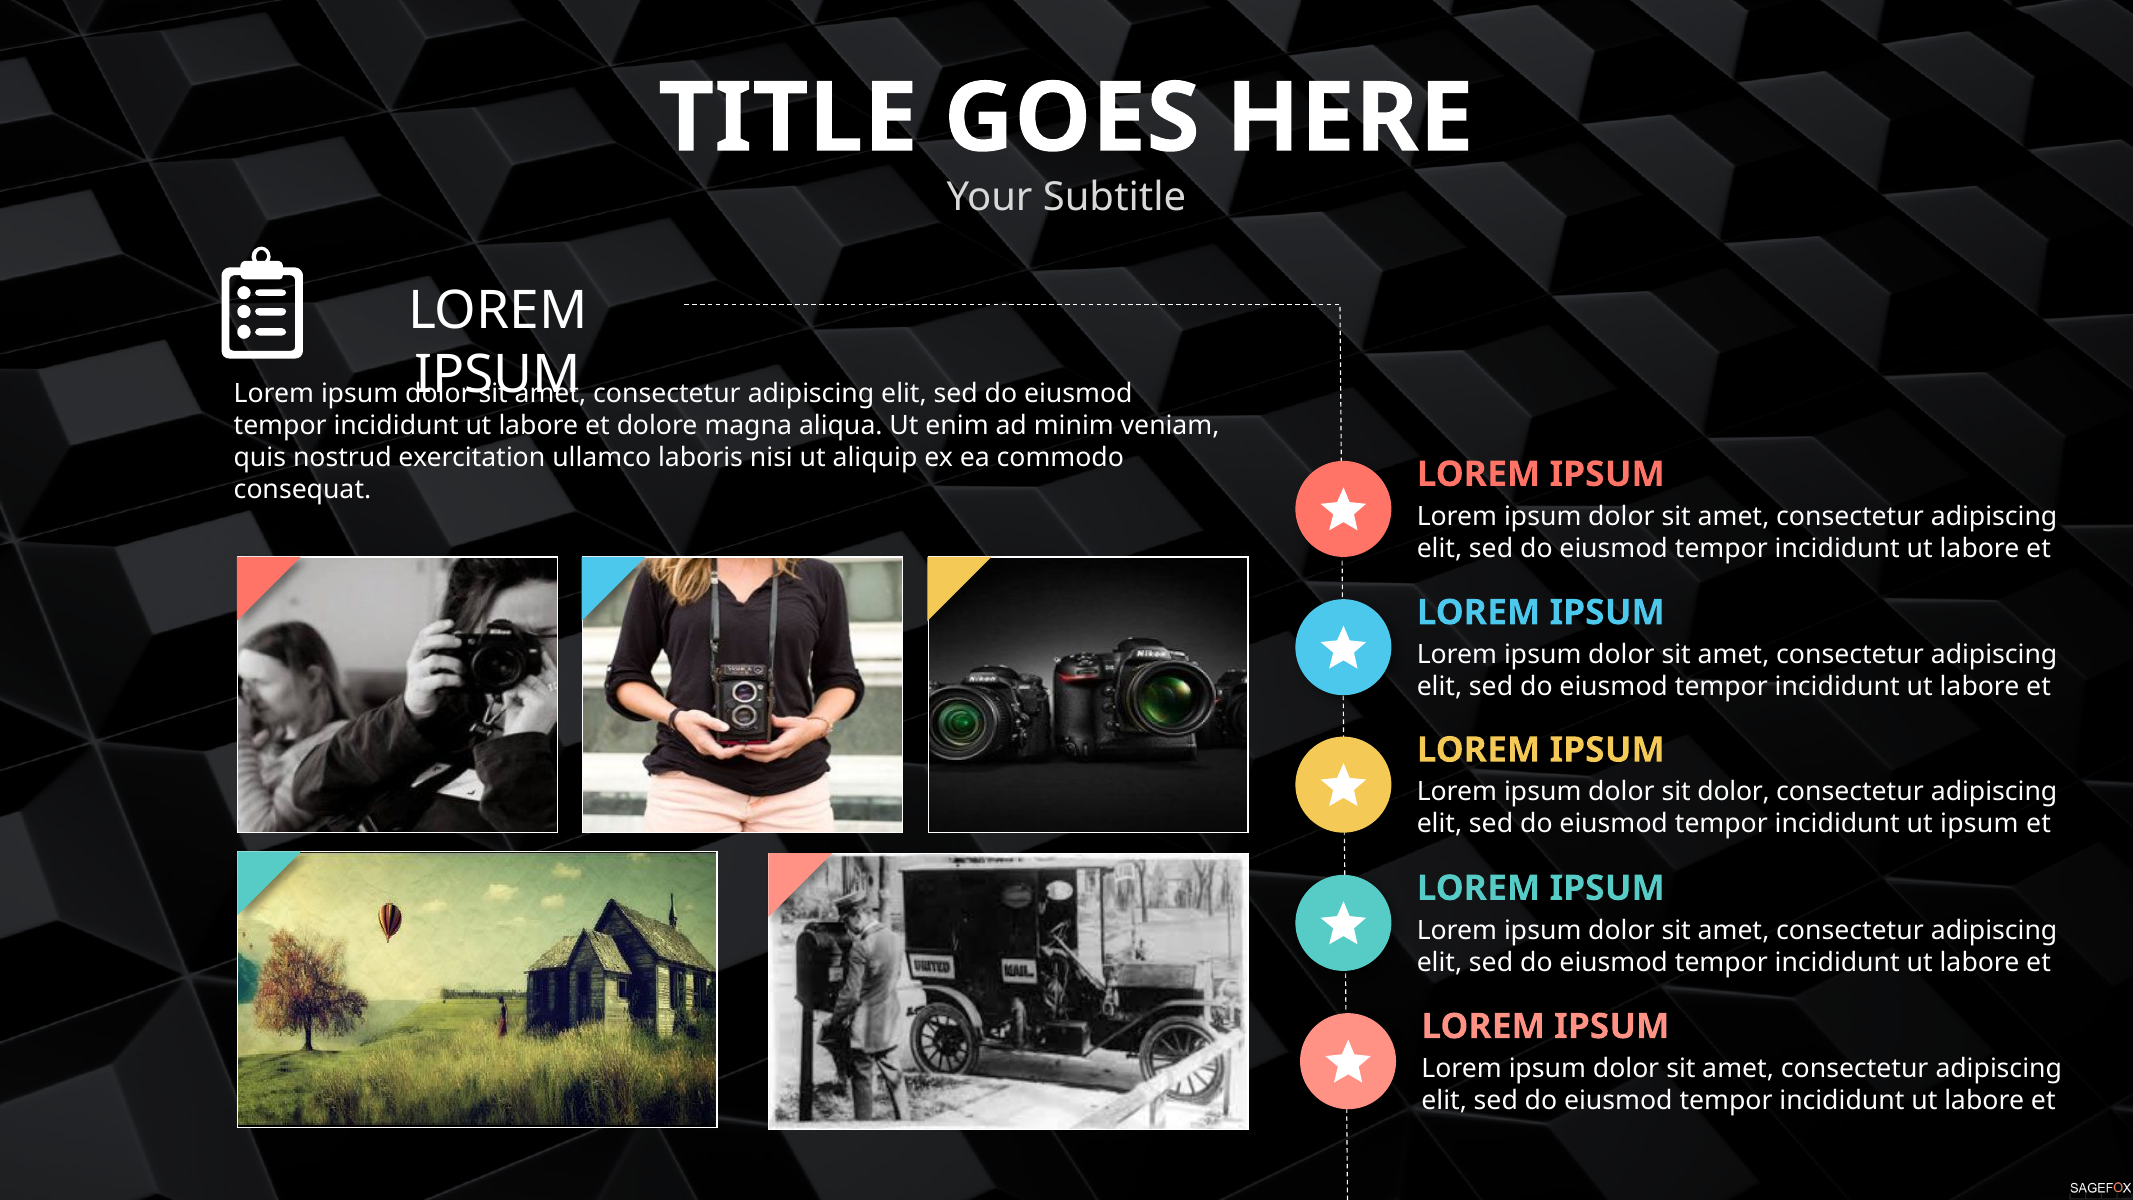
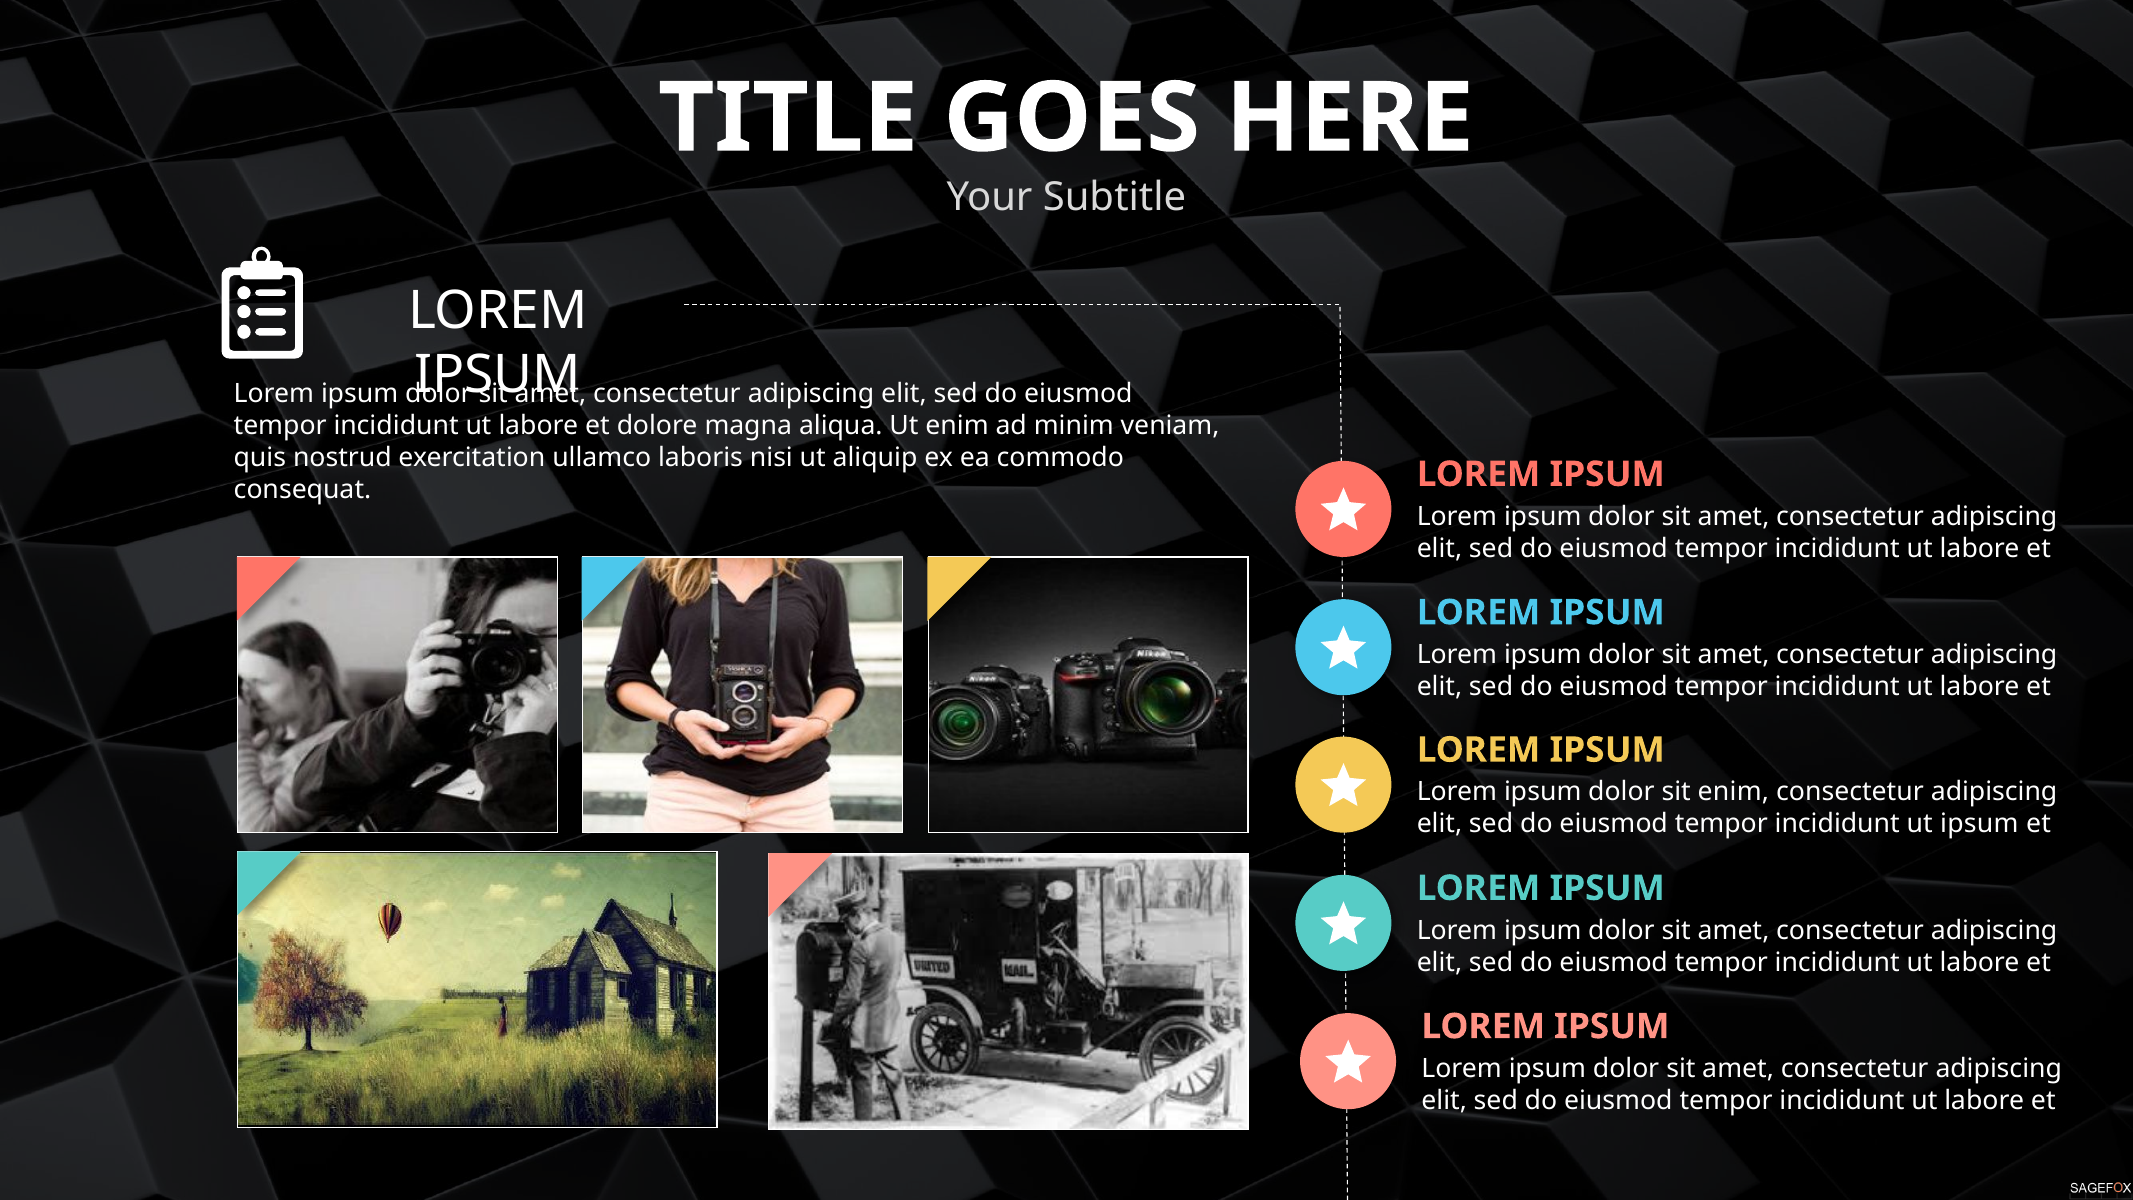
sit dolor: dolor -> enim (1733, 792)
